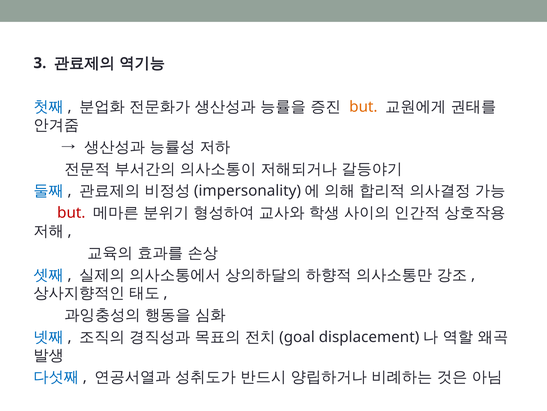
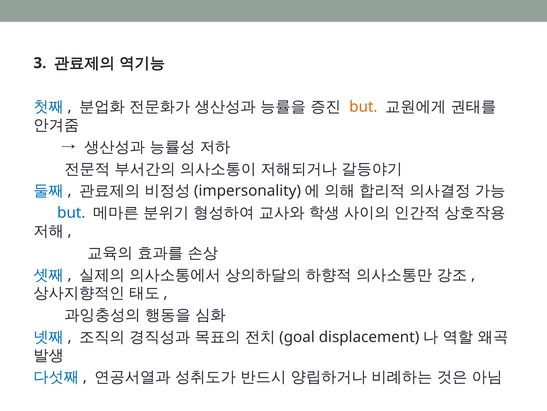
but colour: red -> blue (71, 212)
